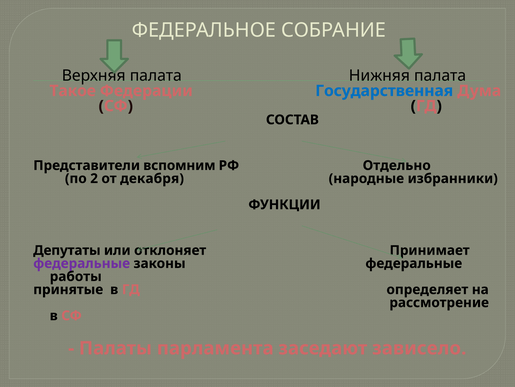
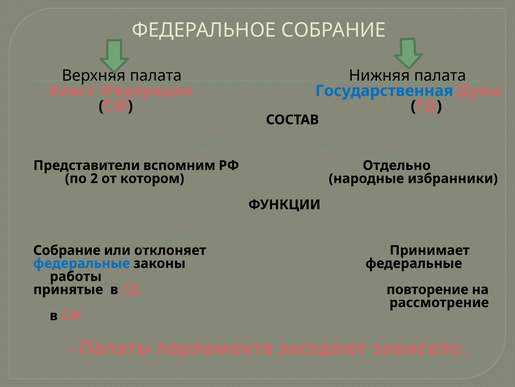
Такое: Такое -> Класс (73, 91)
декабря: декабря -> котором (152, 178)
Депутаты: Депутаты -> Собрание (67, 250)
федеральные colour: purple -> blue (82, 263)
определяет: определяет -> повторение (427, 289)
